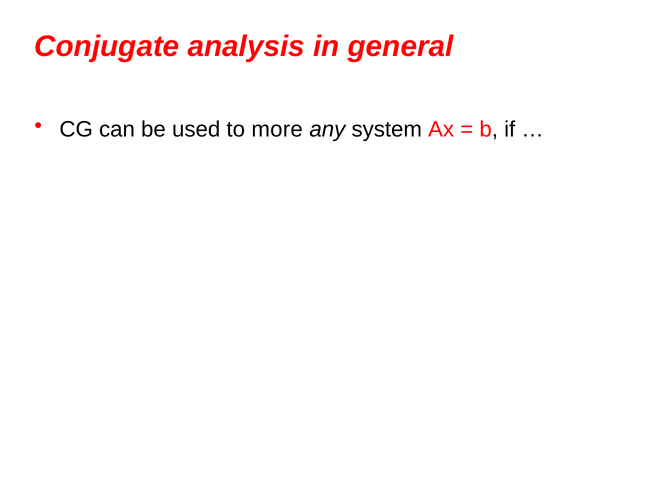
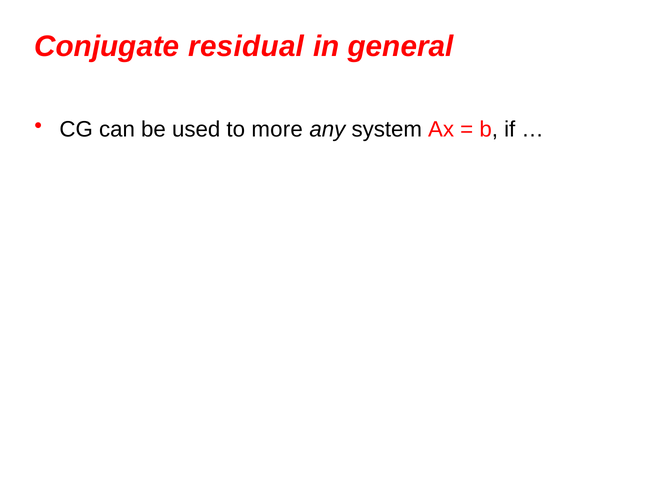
analysis: analysis -> residual (246, 47)
